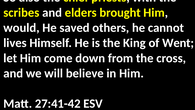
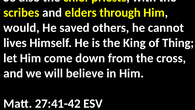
brought: brought -> through (120, 13)
Went: Went -> Thing (178, 43)
